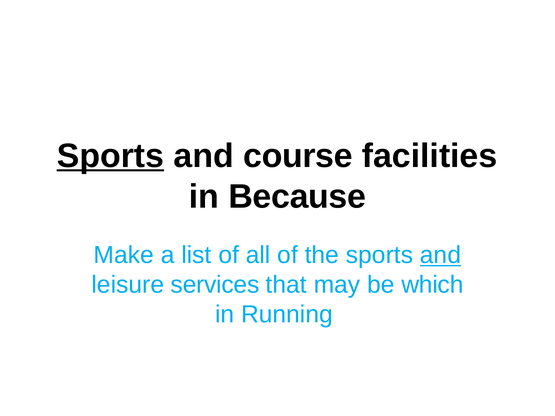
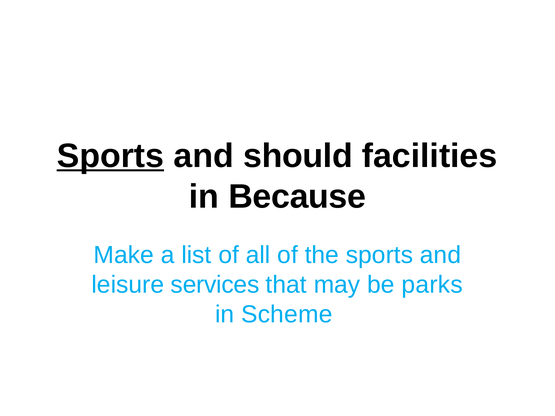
course: course -> should (298, 156)
and underline: present -> none (440, 255)
which: which -> parks (432, 285)
Running: Running -> Scheme (287, 314)
